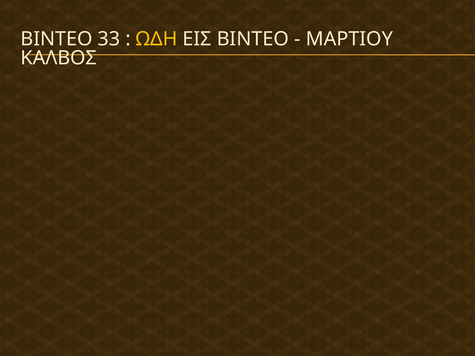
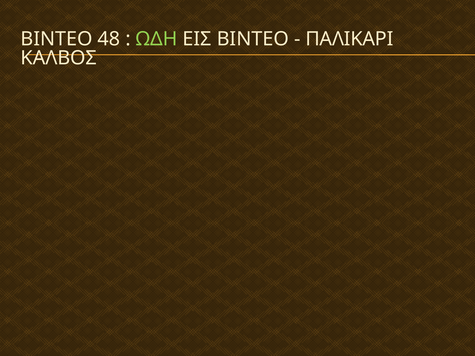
33: 33 -> 48 (109, 39)
ΩΔΗ colour: yellow -> light green (157, 39)
ΜΑΡΤΙΟΥ: ΜΑΡΤΙΟΥ -> ΠΑΛΙΚΑΡΙ (349, 39)
